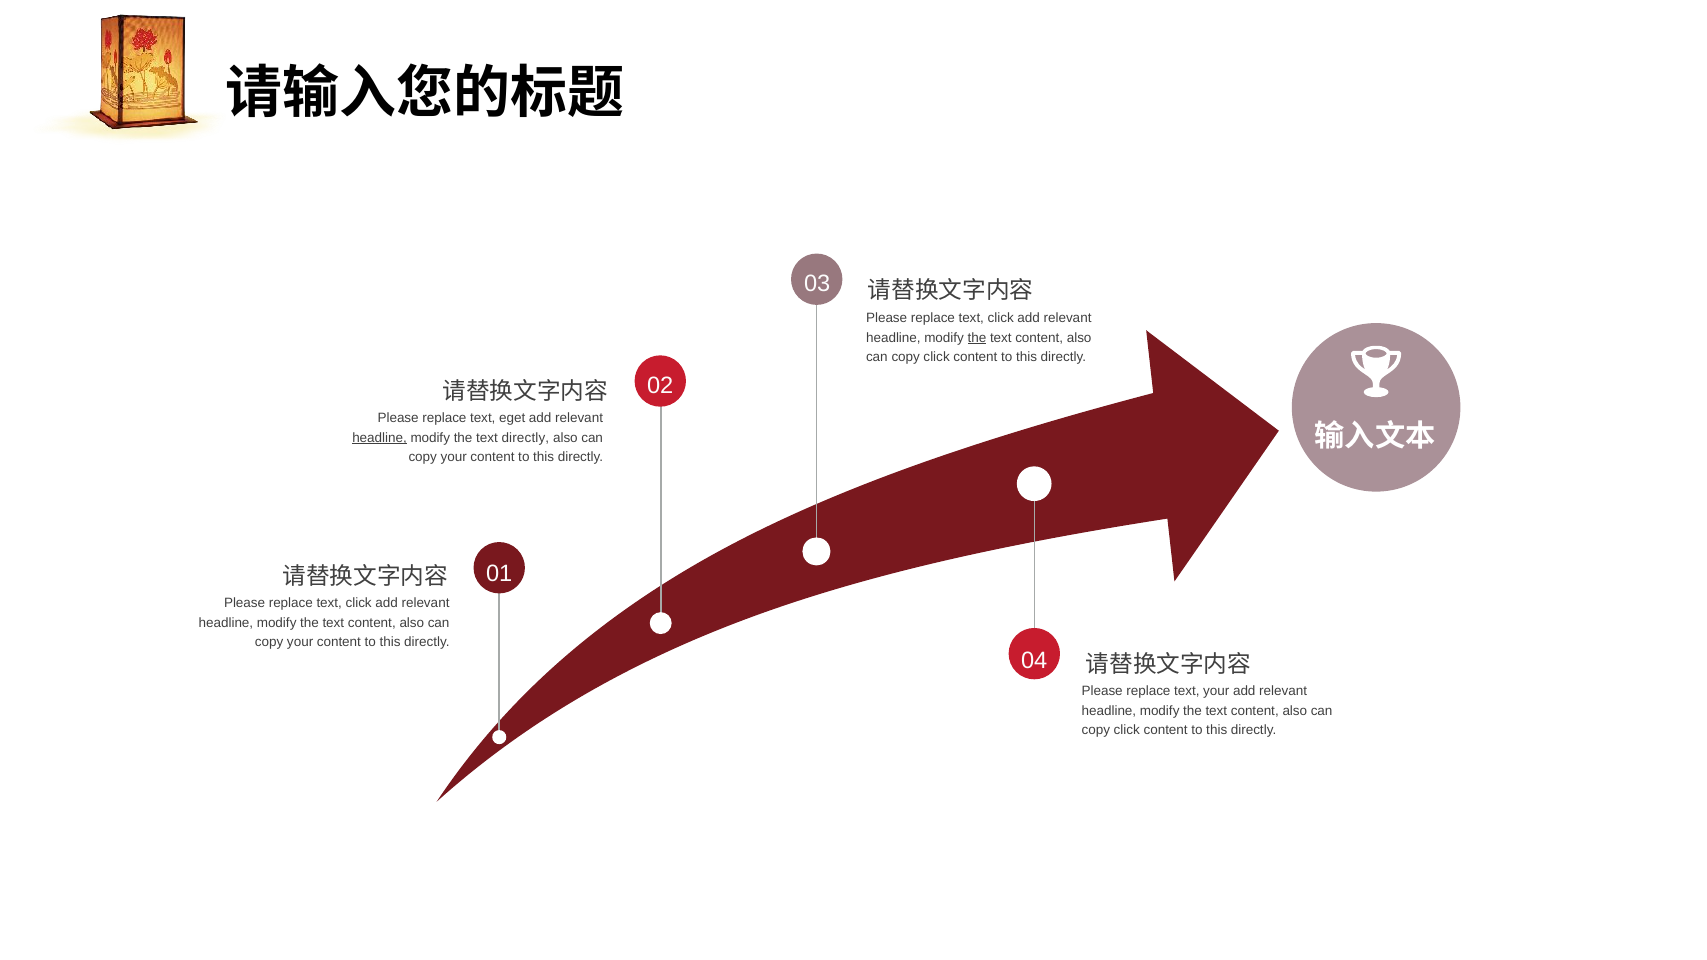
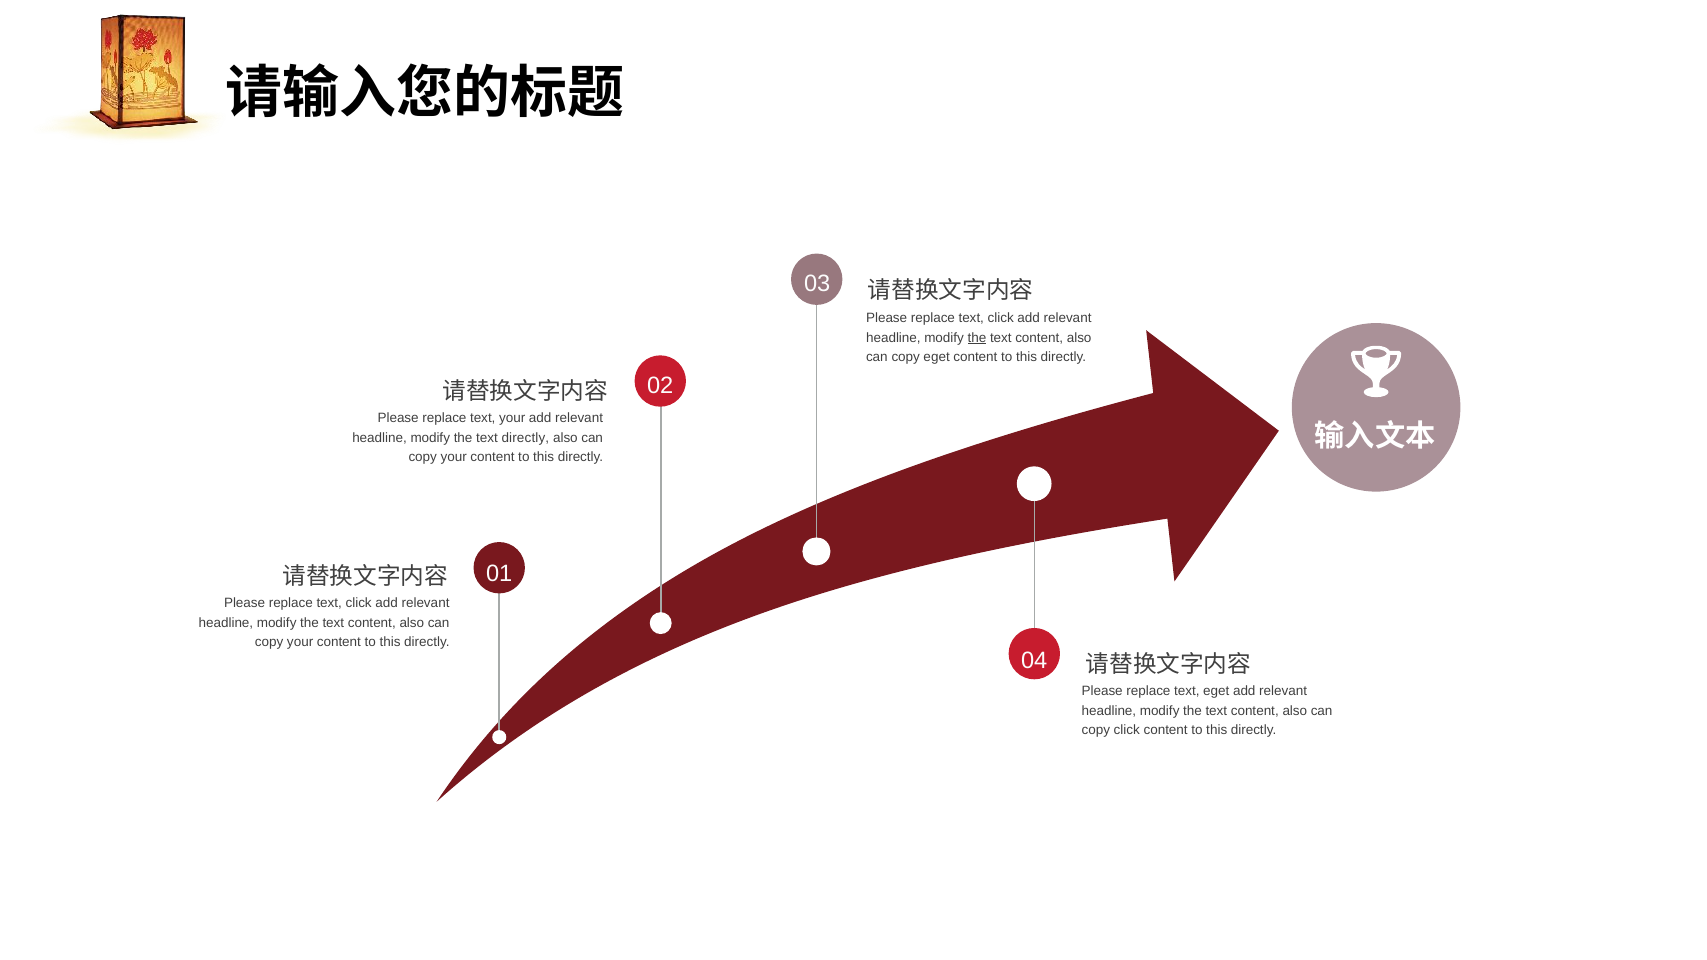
click: click -> eget (937, 357)
text eget: eget -> your (512, 418)
headline underline: present -> none (380, 438)
text your: your -> eget (1216, 692)
